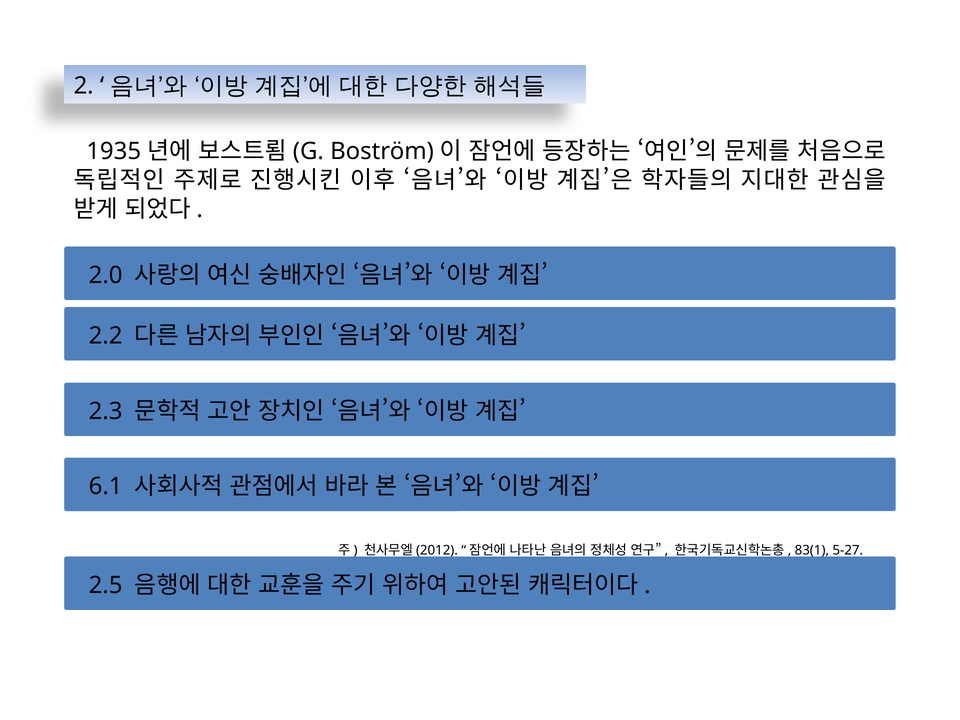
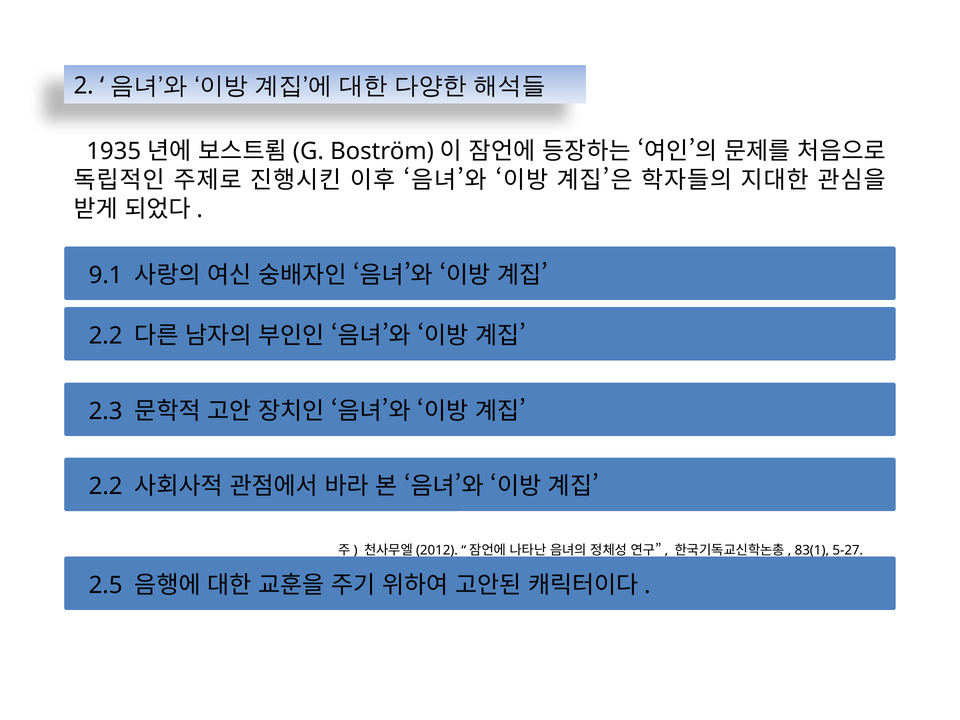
2.0: 2.0 -> 9.1 (106, 275)
6.1: 6.1 -> 2.2 (106, 487)
